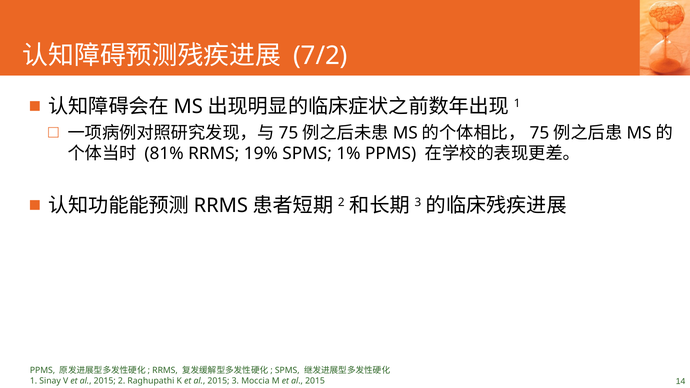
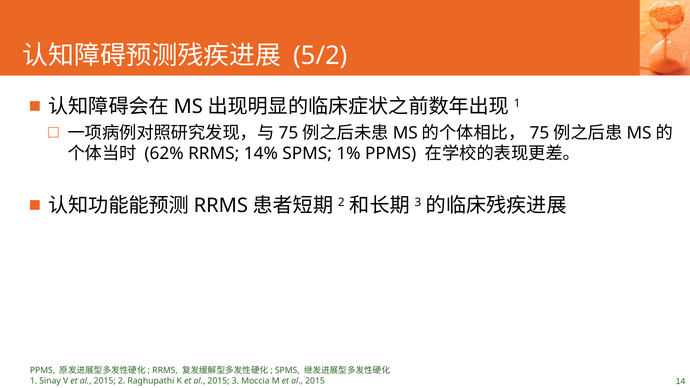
7/2: 7/2 -> 5/2 (320, 56)
81%: 81% -> 62% (164, 154)
19%: 19% -> 14% (261, 154)
